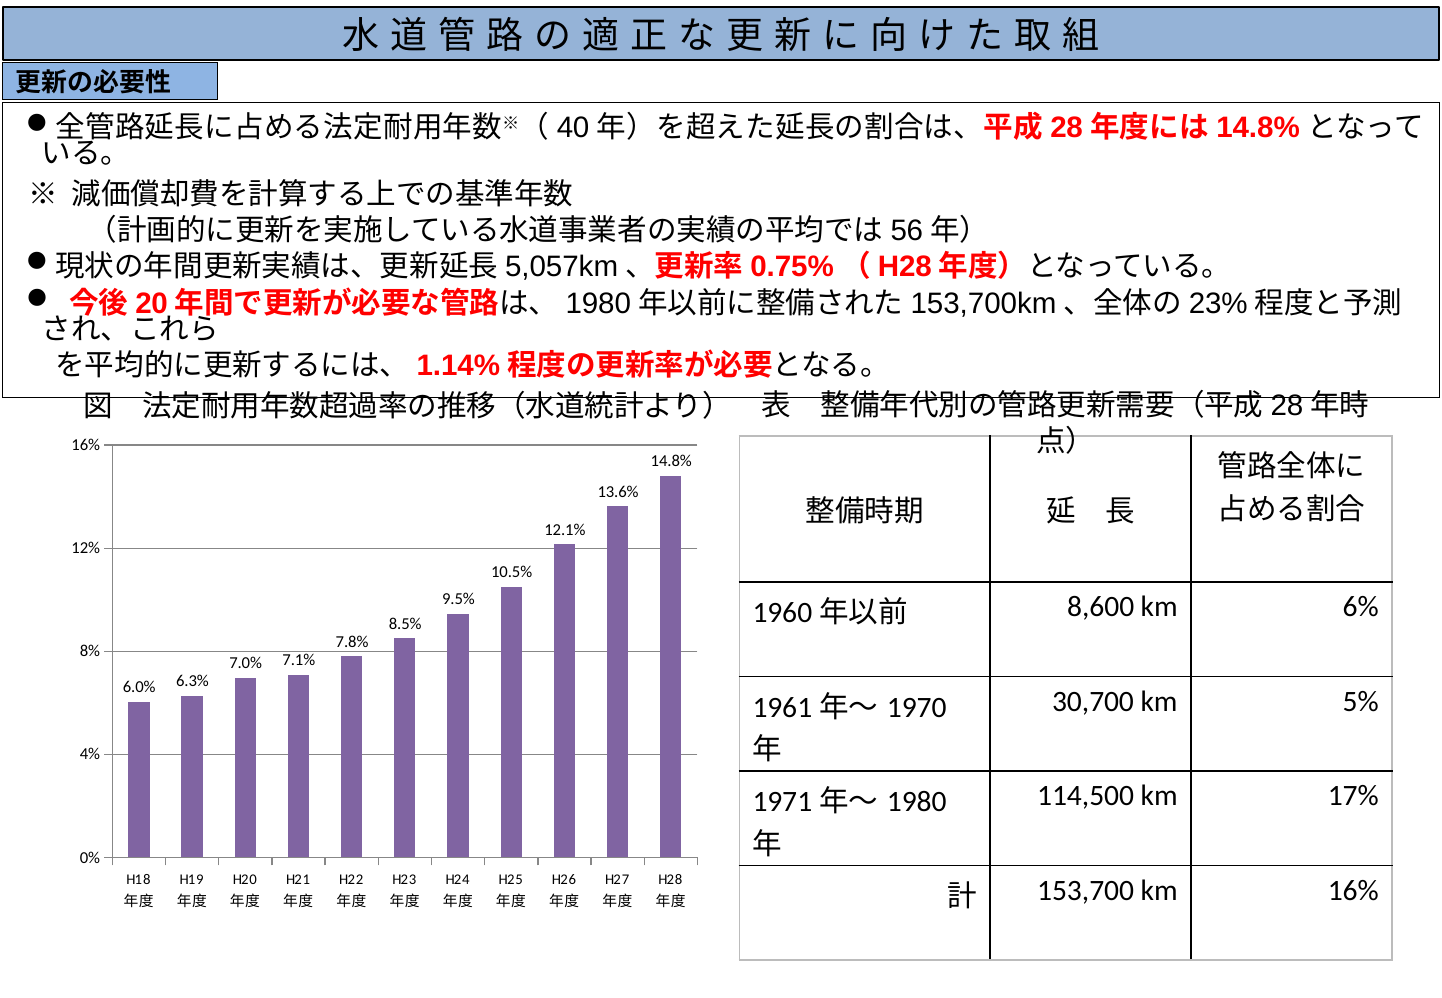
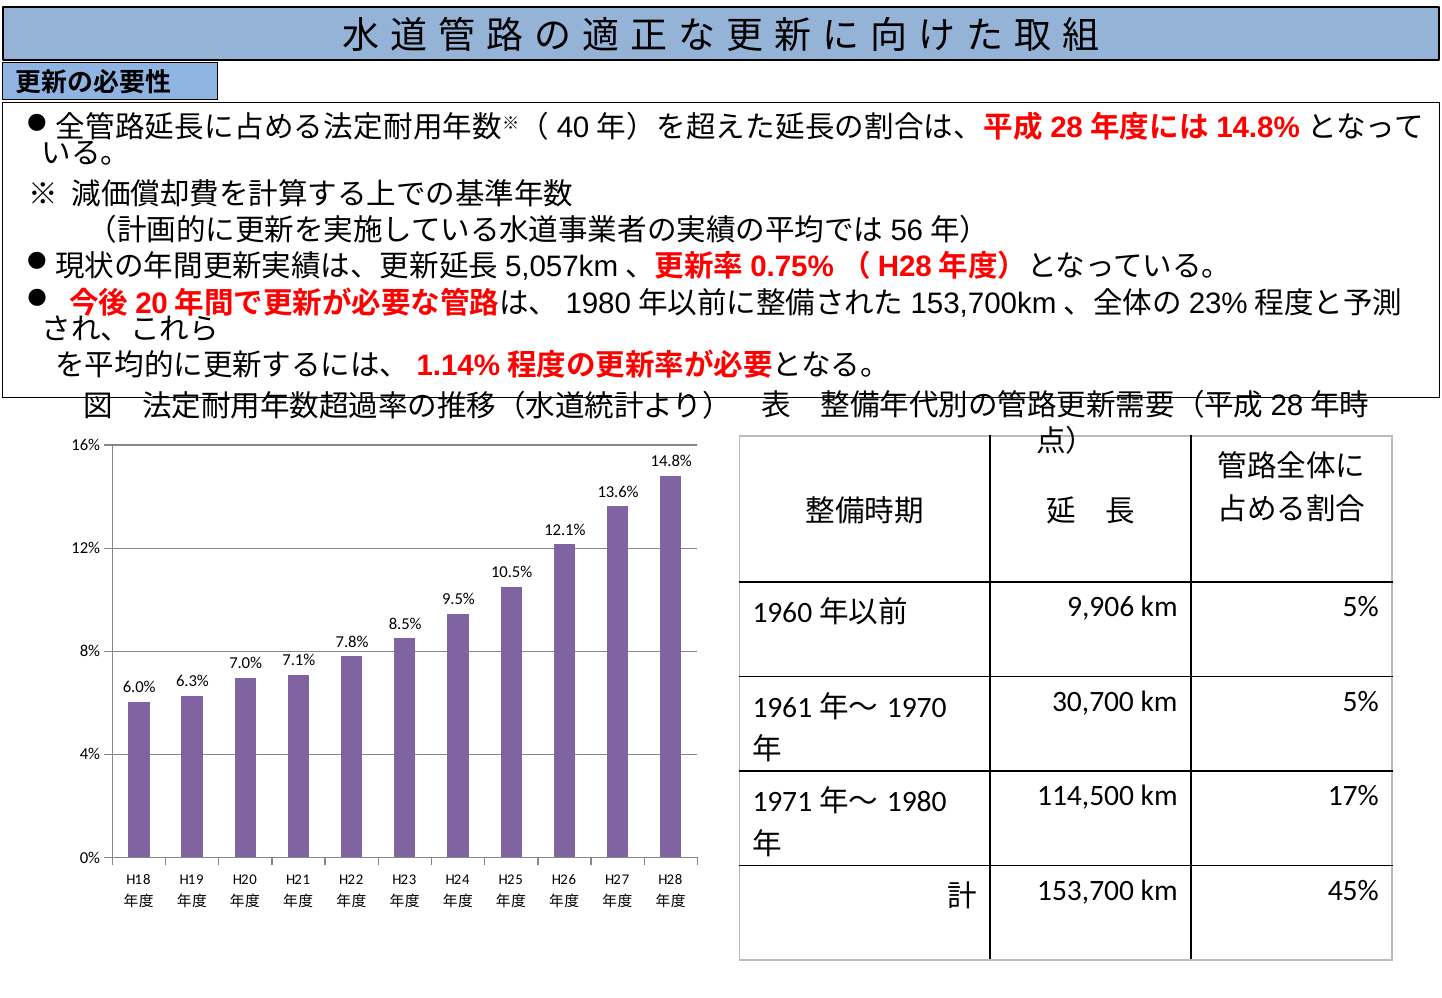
8,600: 8,600 -> 9,906 (1101, 607)
6%: 6% -> 5% (1361, 607)
km 16%: 16% -> 45% (1353, 891)
